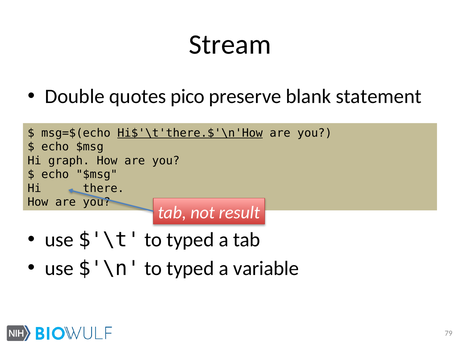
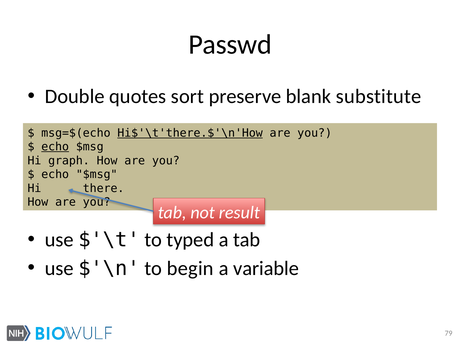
Stream: Stream -> Passwd (230, 45)
pico: pico -> sort (187, 96)
statement: statement -> substitute (379, 96)
echo underline: none -> present (55, 147)
$'\n to typed: typed -> begin (190, 268)
